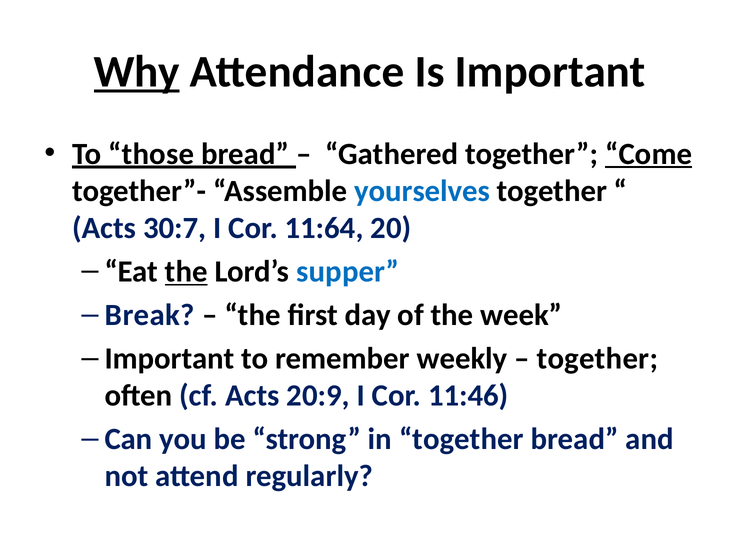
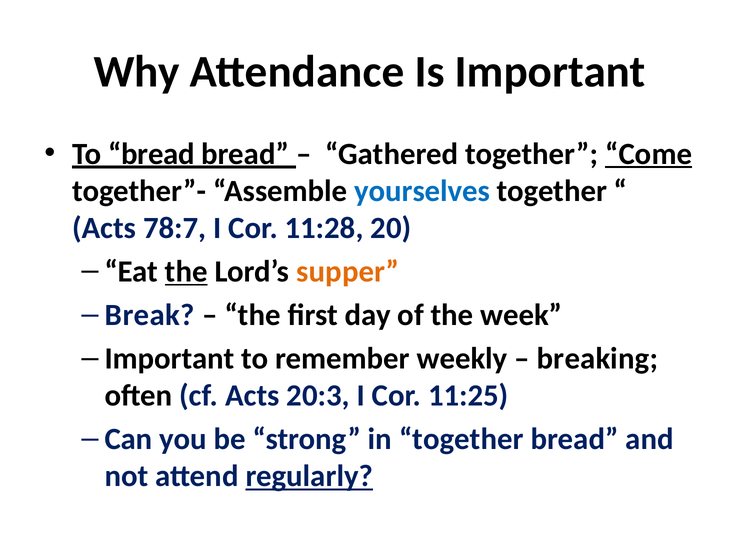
Why underline: present -> none (137, 72)
To those: those -> bread (151, 154)
30:7: 30:7 -> 78:7 (175, 228)
11:64: 11:64 -> 11:28 (324, 228)
supper colour: blue -> orange (348, 271)
together: together -> breaking (597, 359)
20:9: 20:9 -> 20:3 (318, 396)
11:46: 11:46 -> 11:25 (468, 396)
regularly underline: none -> present (309, 476)
